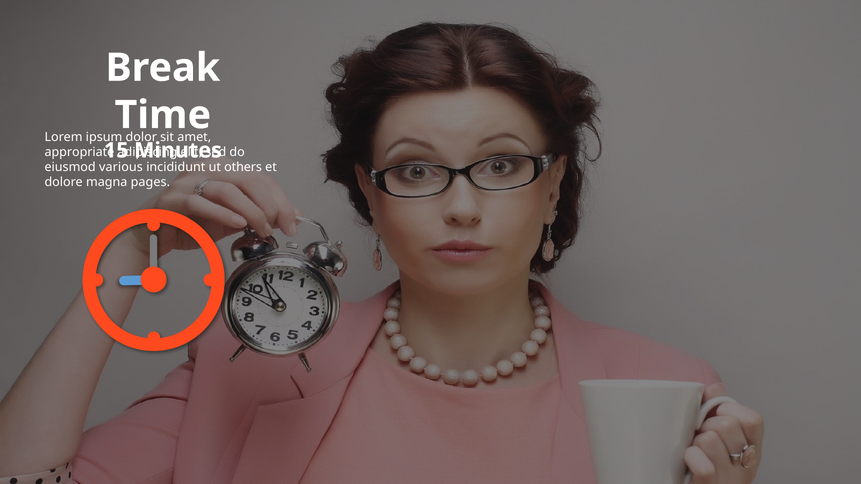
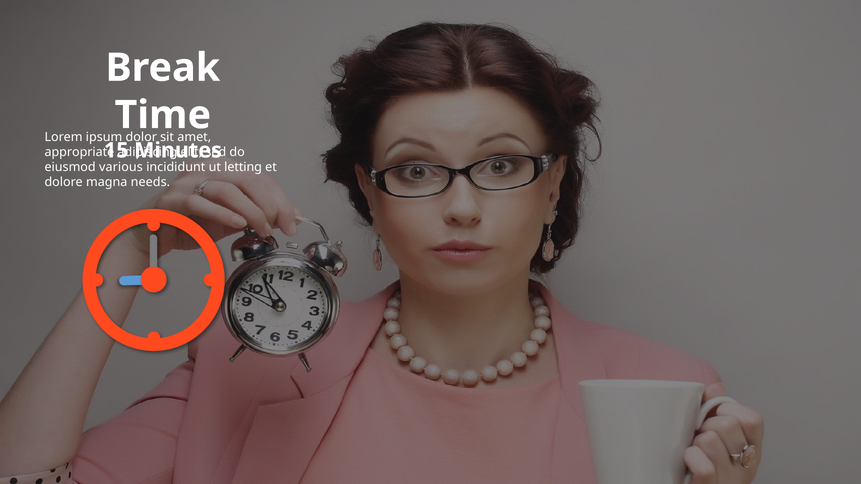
others: others -> letting (243, 167)
pages: pages -> needs (150, 182)
